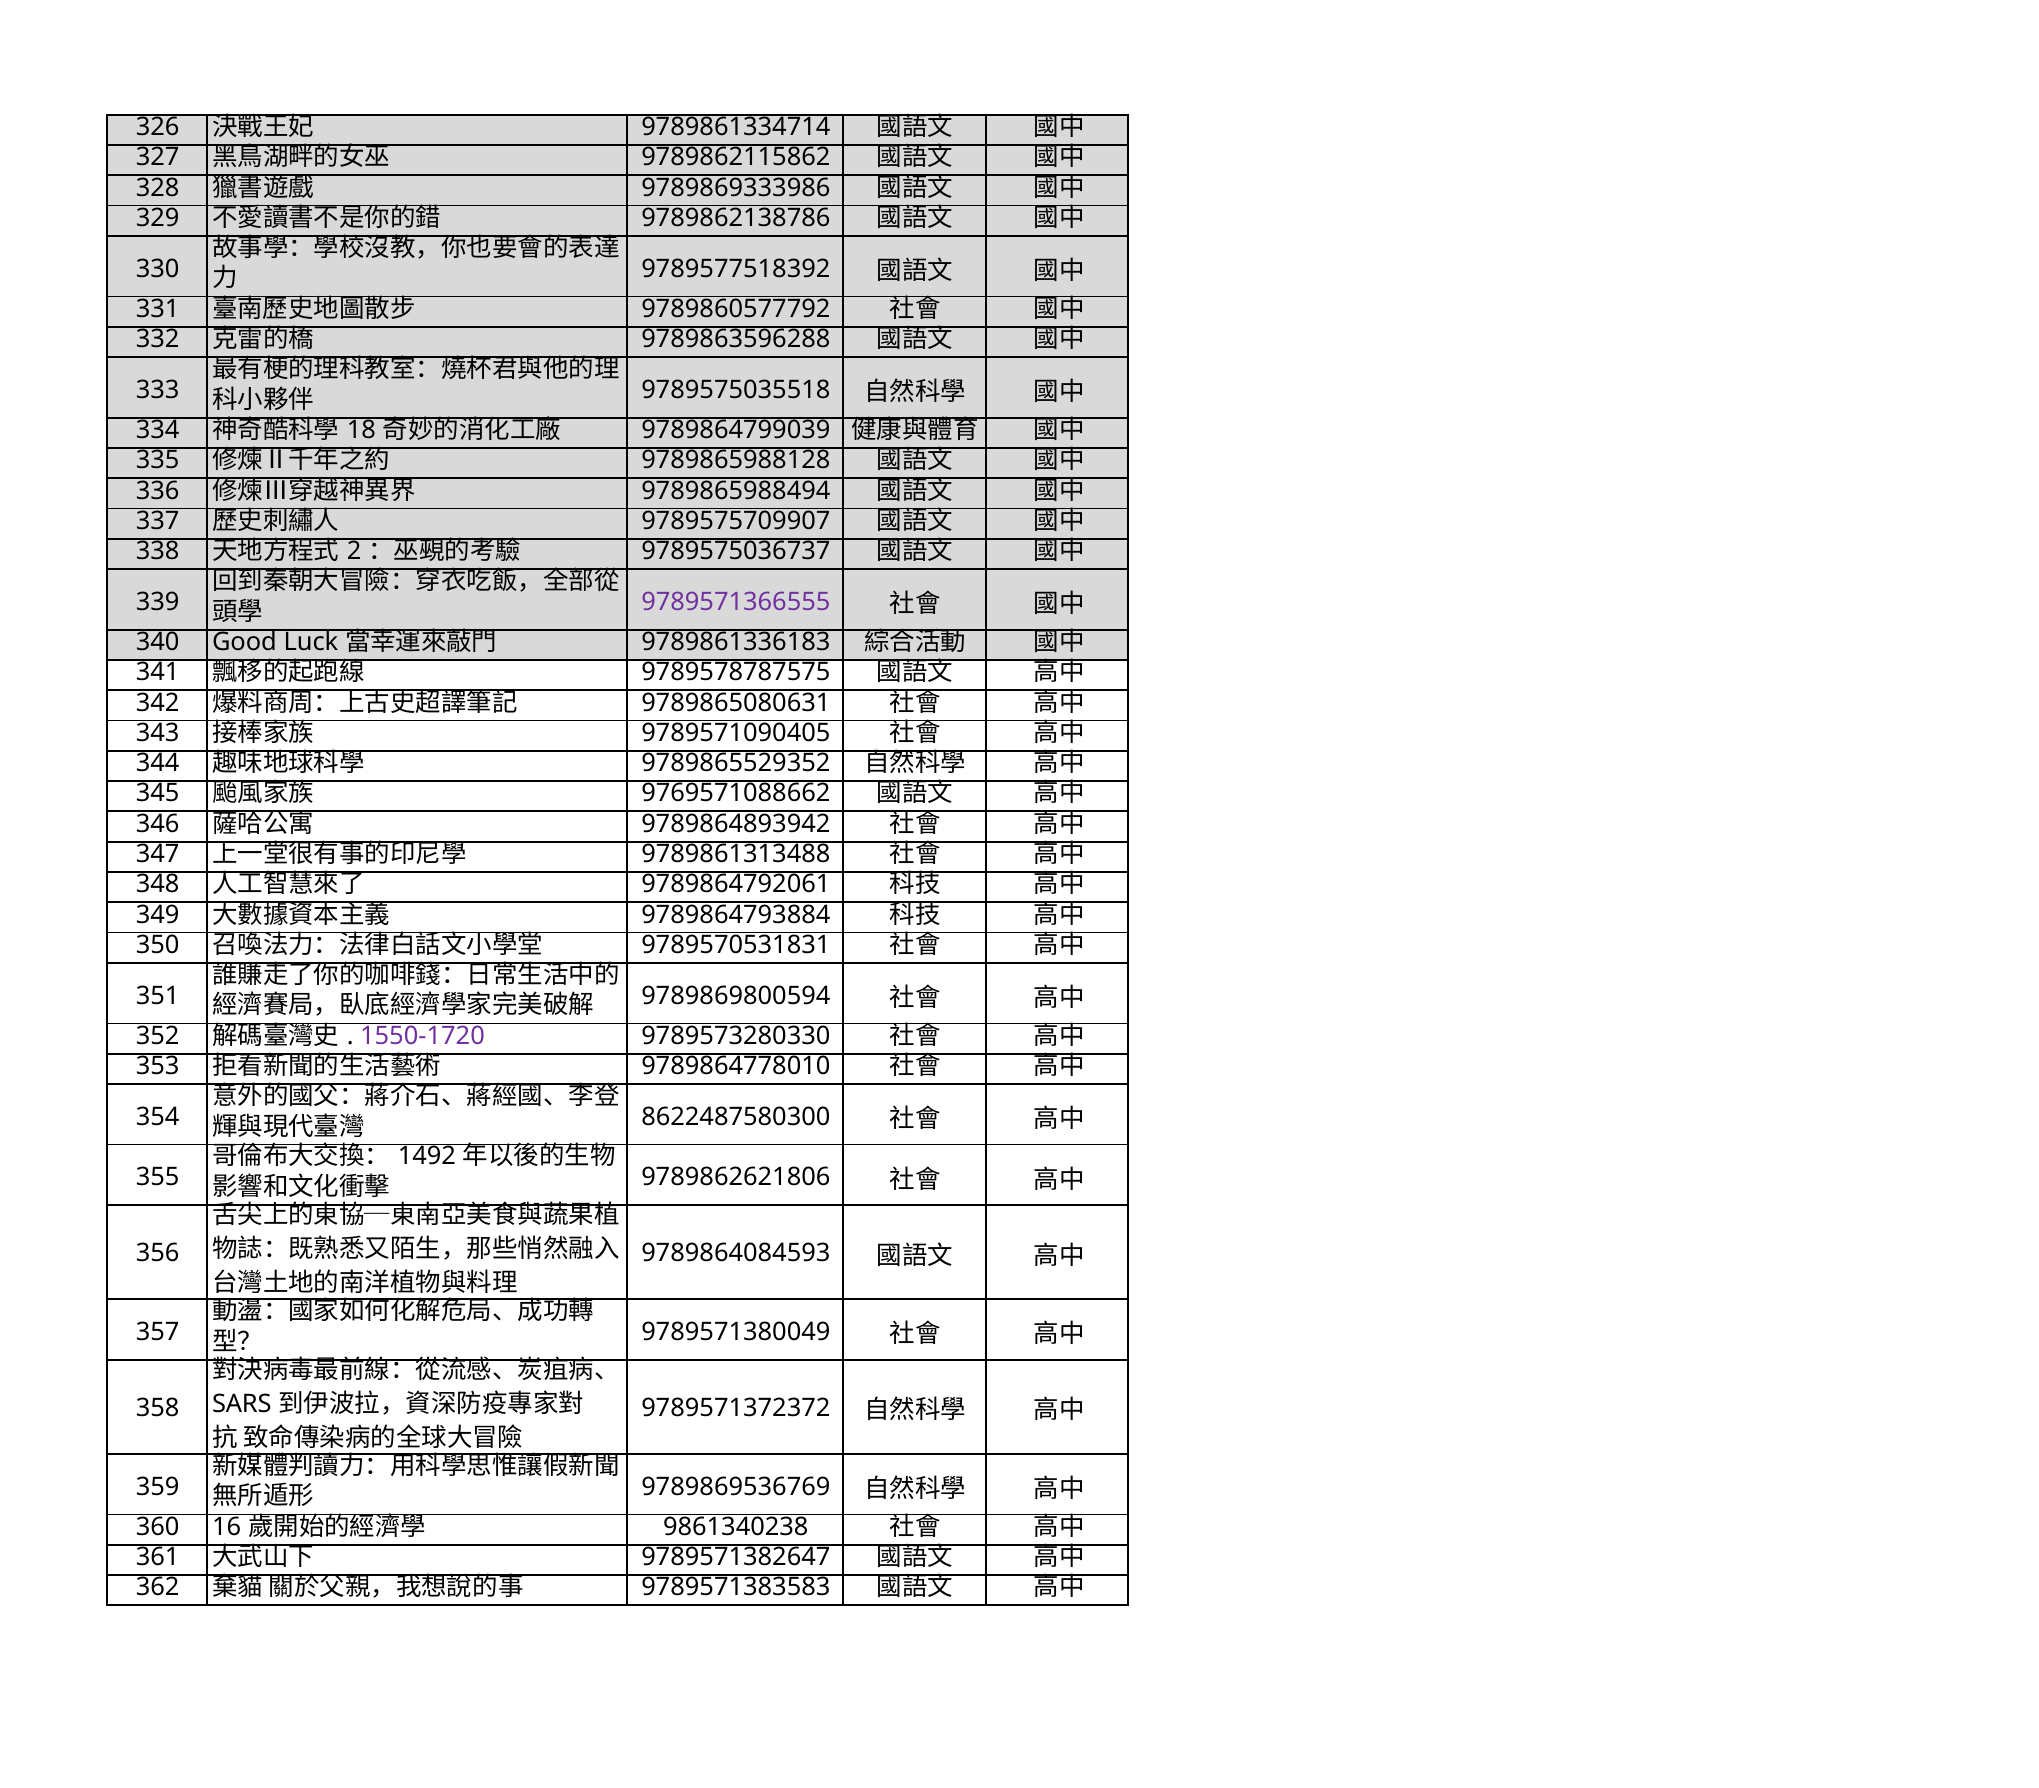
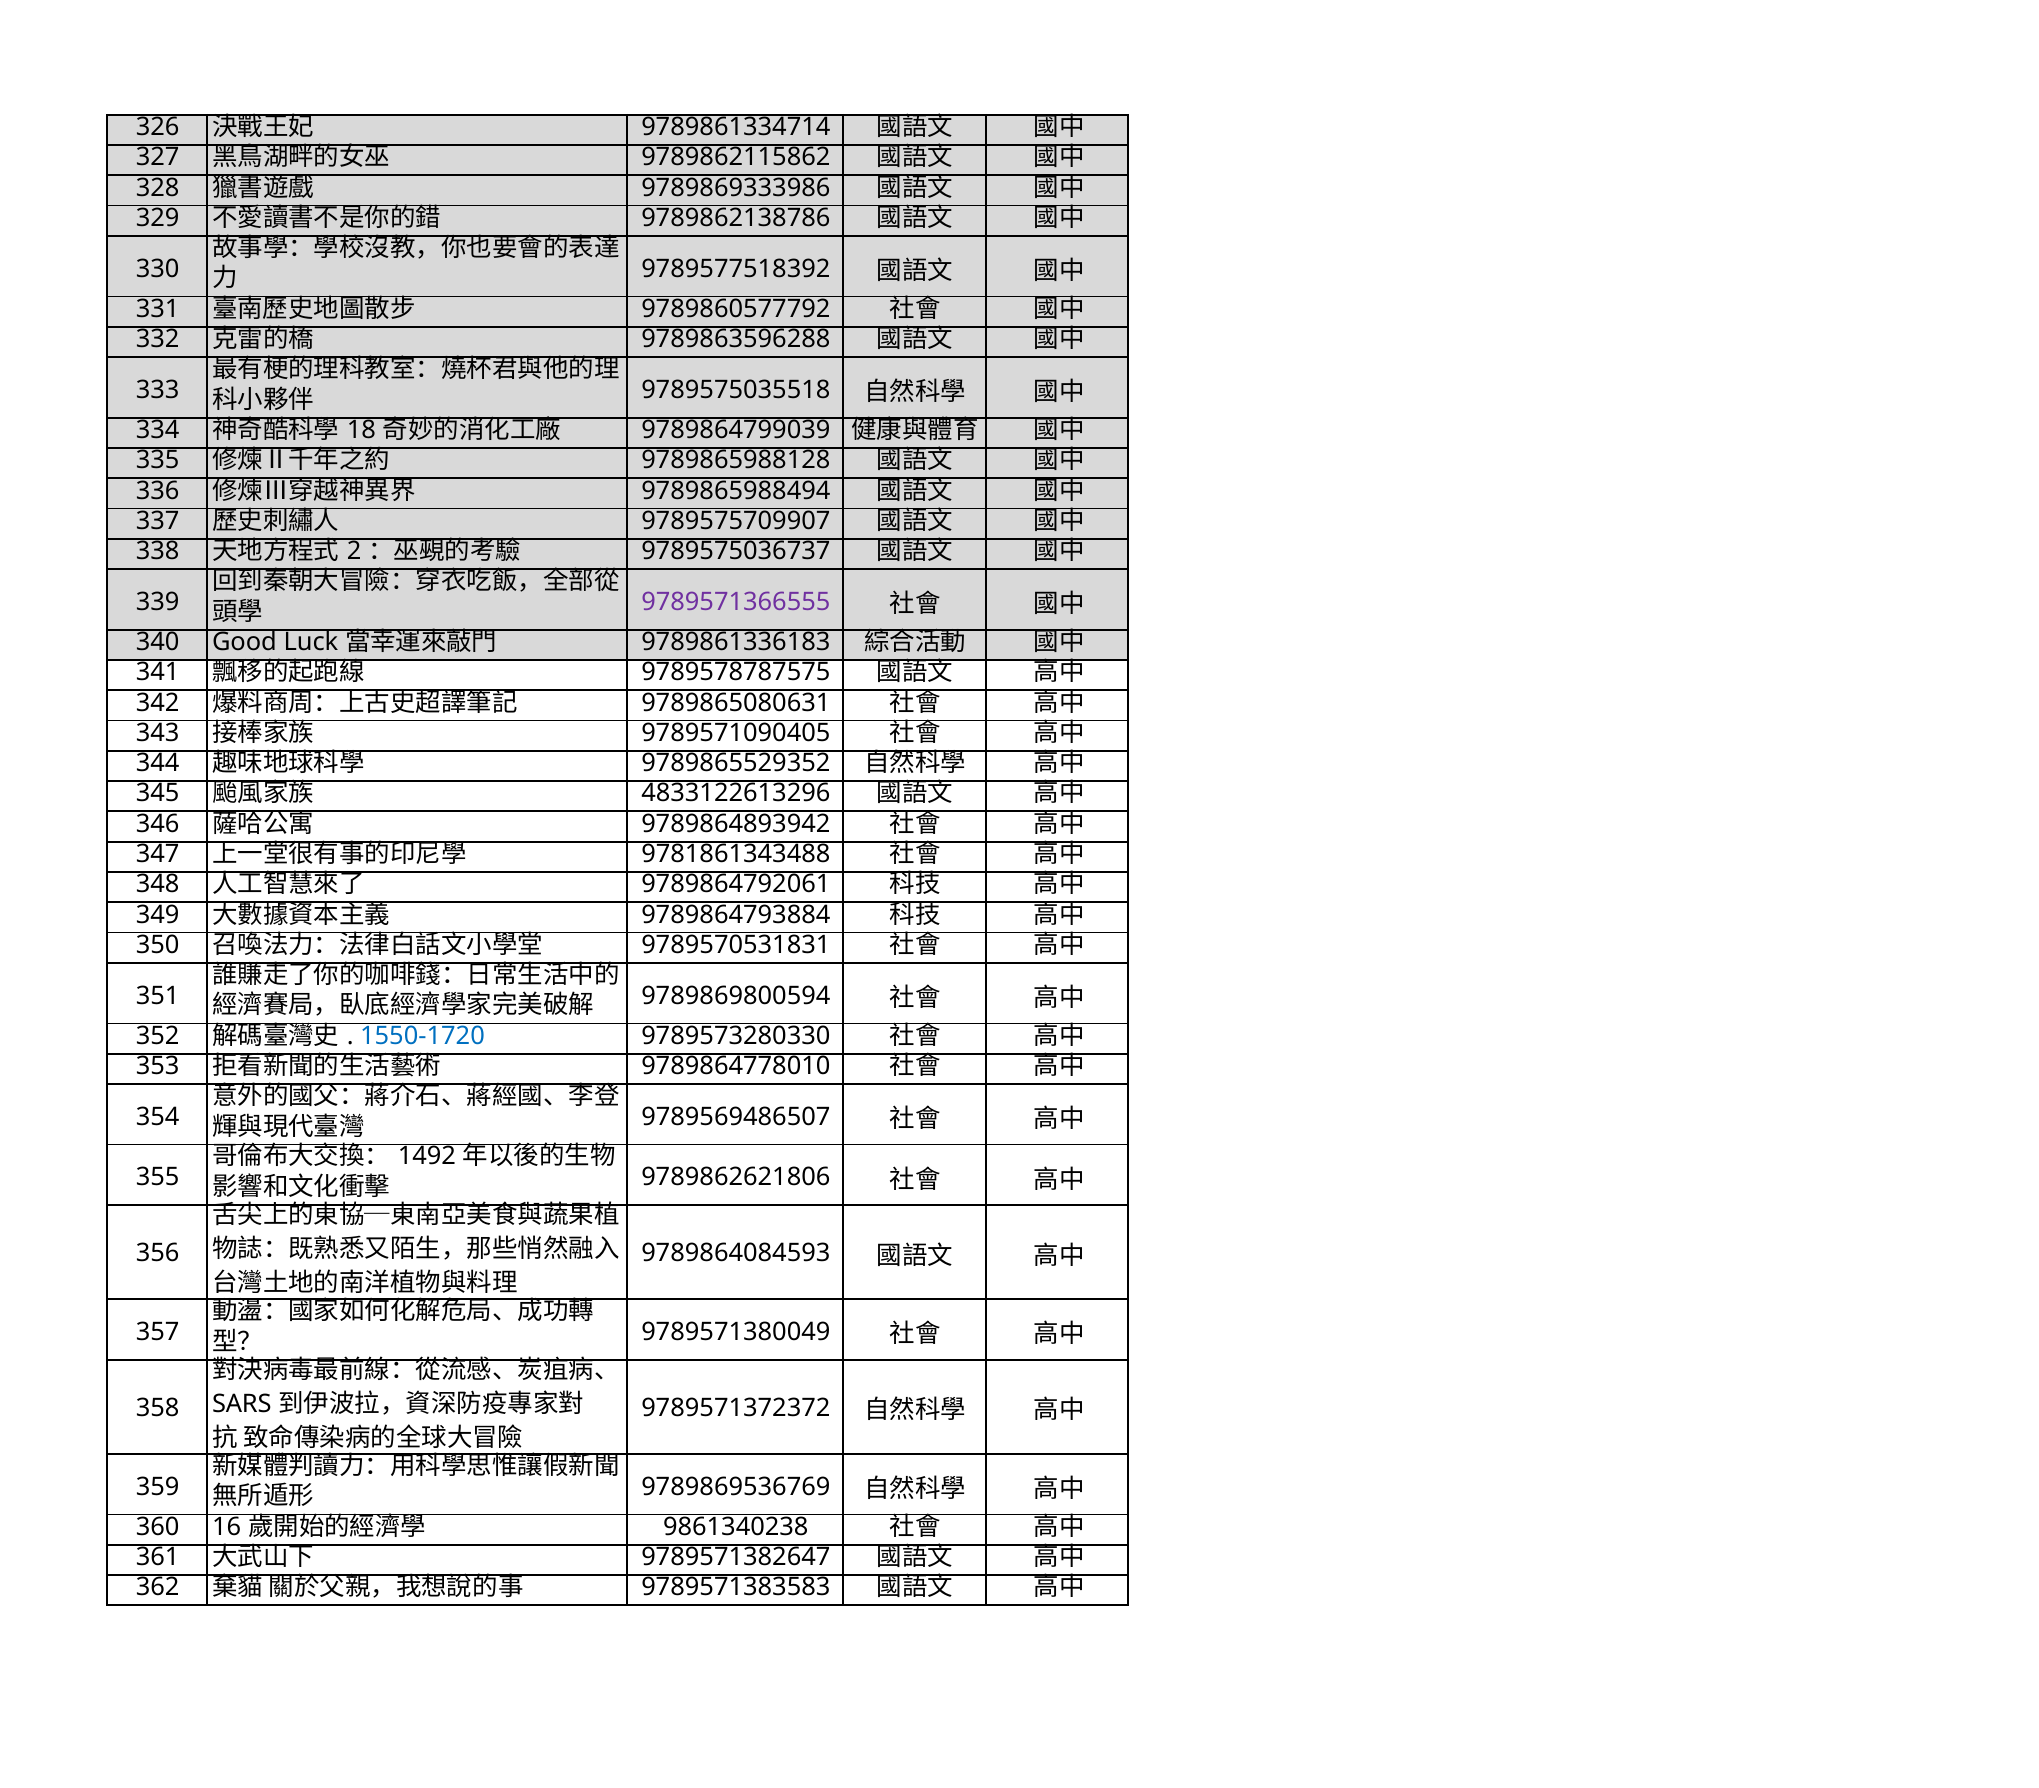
9769571088662: 9769571088662 -> 4833122613296 (736, 794)
9789861313488: 9789861313488 -> 9781861343488 (736, 854)
1550-1720 colour: purple -> blue (422, 1036)
8622487580300: 8622487580300 -> 9789569486507 (736, 1117)
